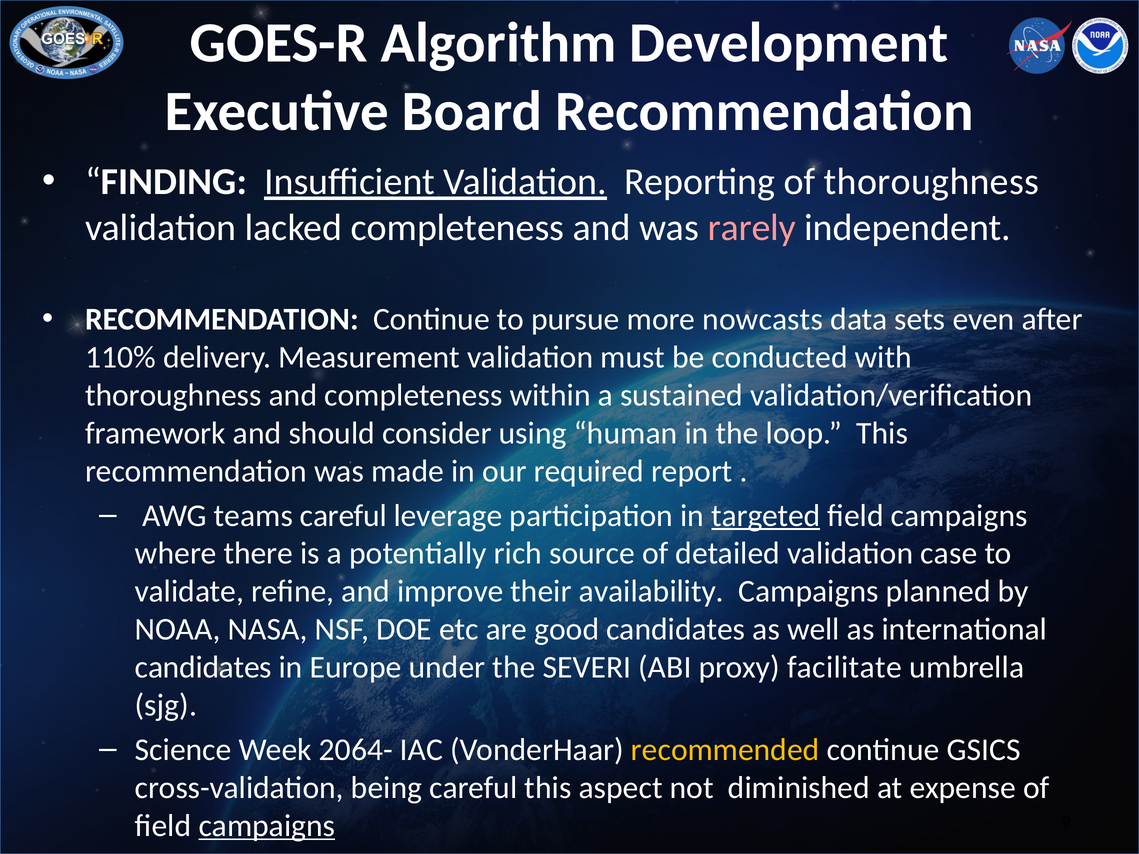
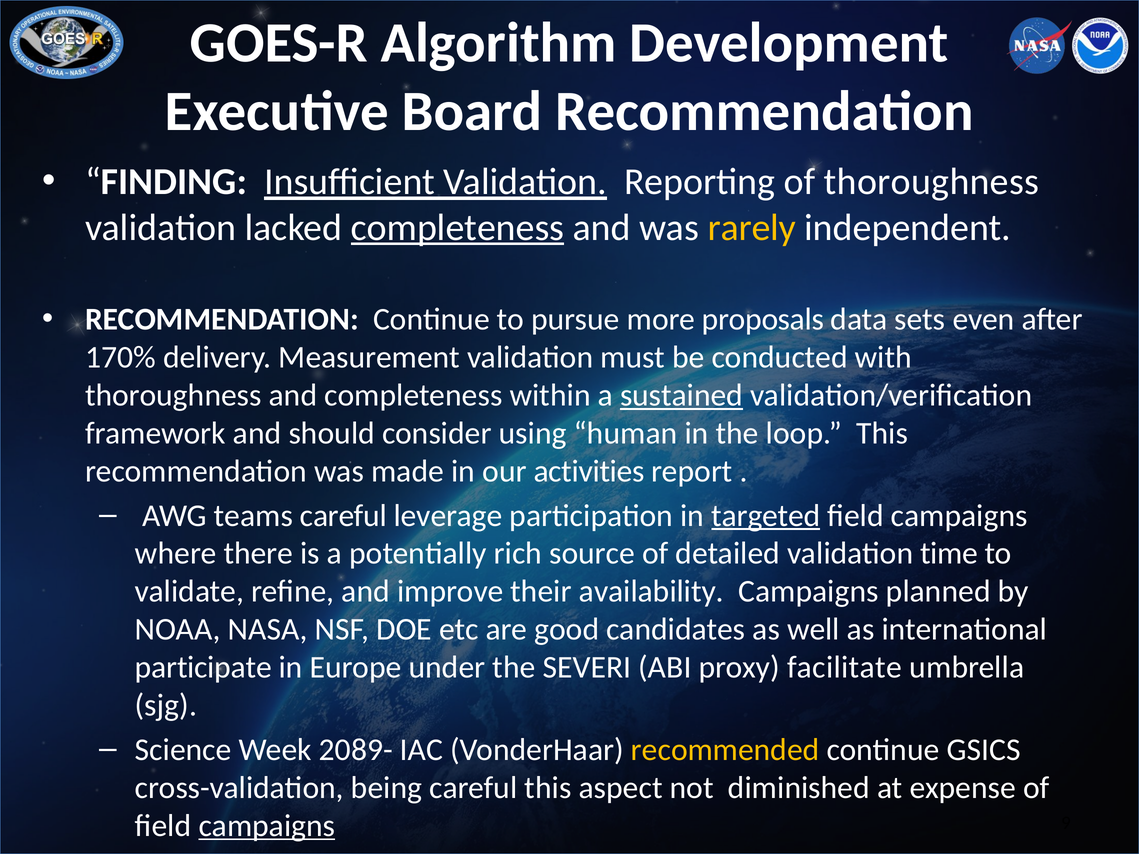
completeness underline: none -> present (458, 228)
rarely colour: pink -> yellow (752, 228)
nowcasts: nowcasts -> proposals (763, 320)
110%: 110% -> 170% (120, 357)
sustained underline: none -> present (682, 395)
required: required -> activities (589, 471)
case: case -> time (949, 554)
candidates: candidates -> participate (203, 668)
2064-: 2064- -> 2089- (356, 750)
